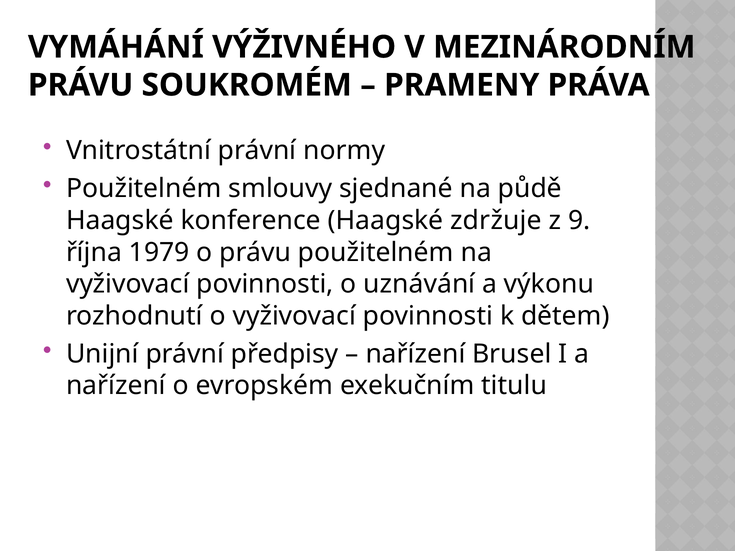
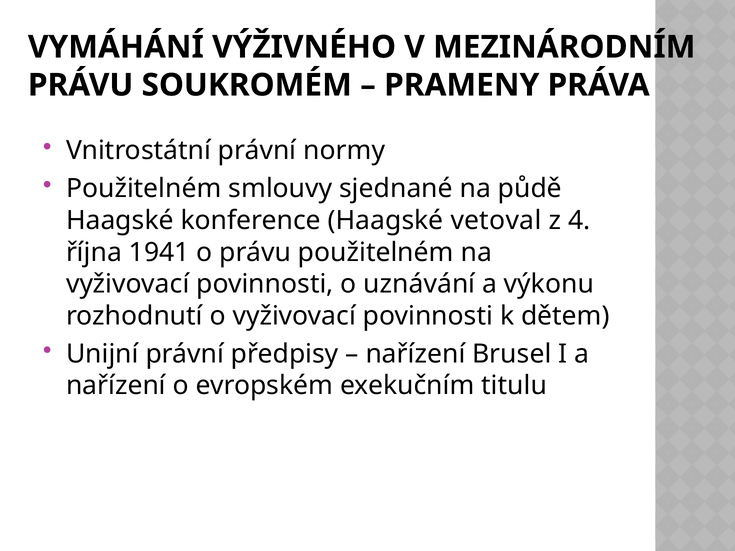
zdržuje: zdržuje -> vetoval (496, 221)
9: 9 -> 4 (579, 221)
1979: 1979 -> 1941 (159, 252)
